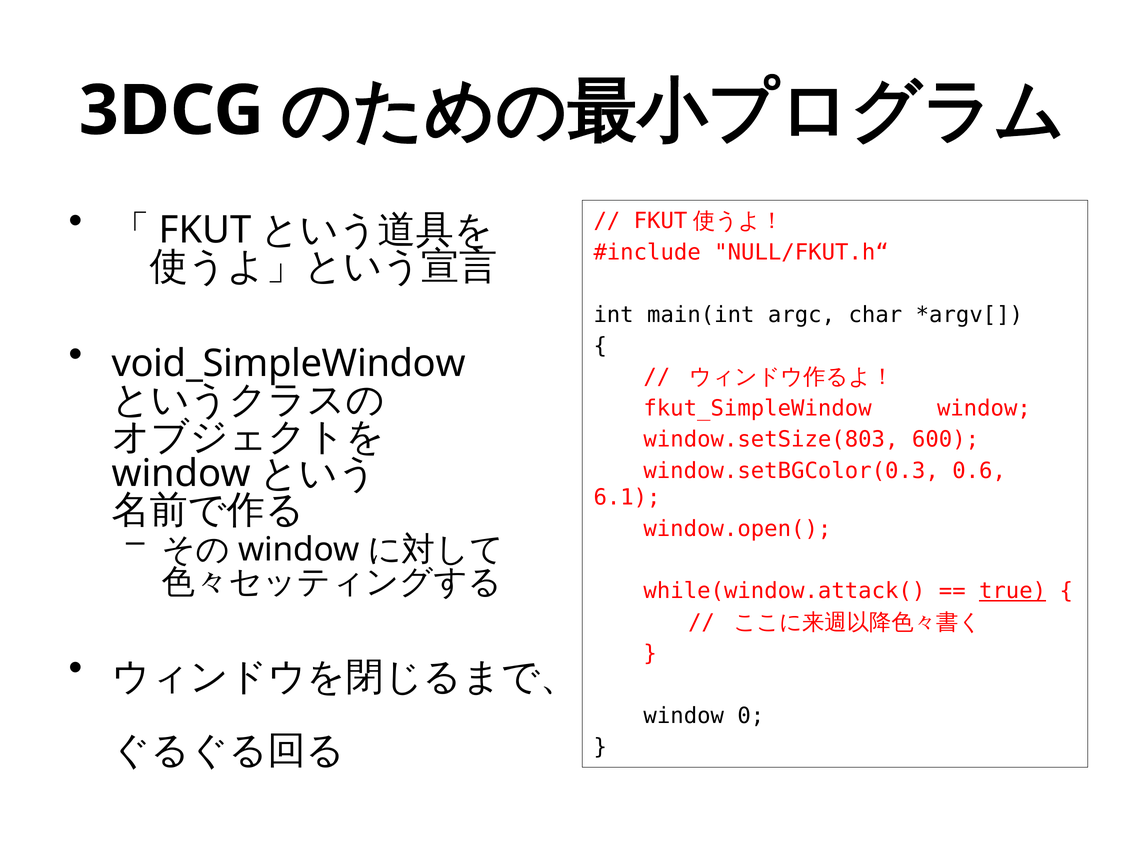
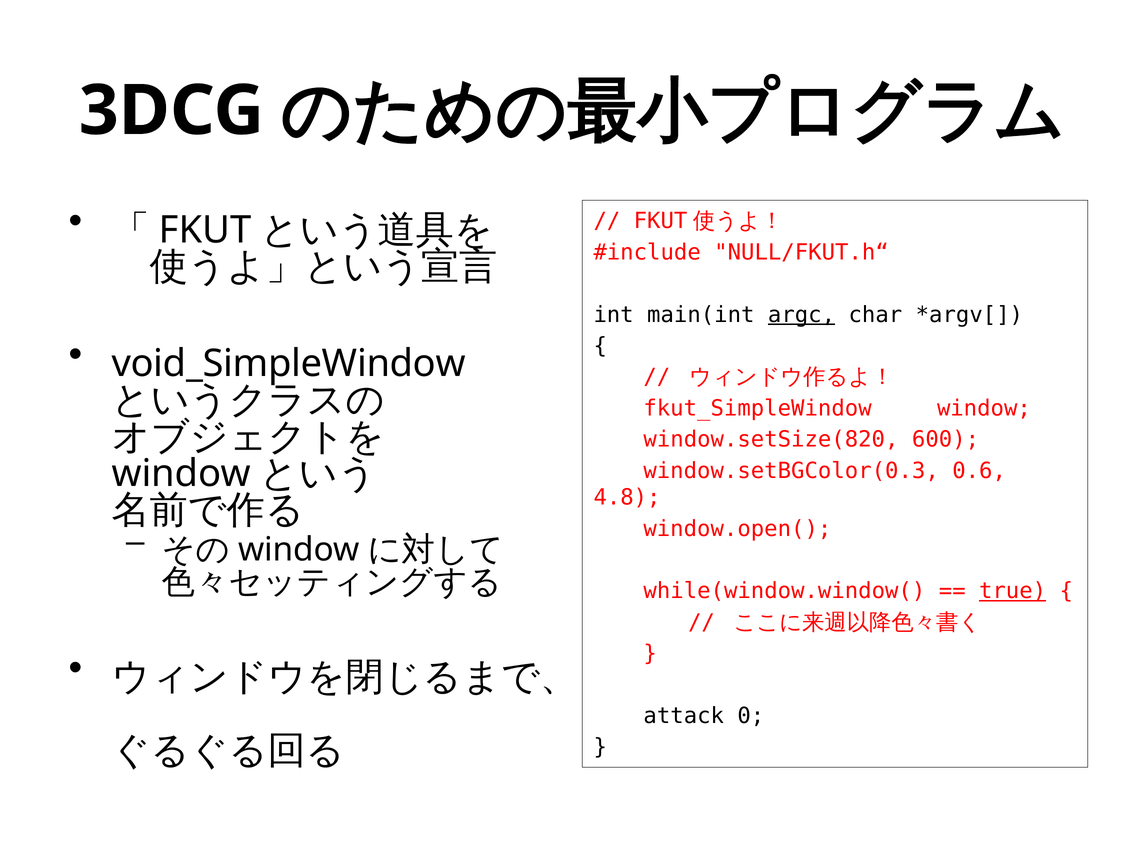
argc underline: none -> present (802, 315)
window.setSize(803: window.setSize(803 -> window.setSize(820 (771, 439)
6.1: 6.1 -> 4.8 (627, 497)
while(window.attack(: while(window.attack( -> while(window.window( (784, 591)
window: window -> attack (684, 716)
